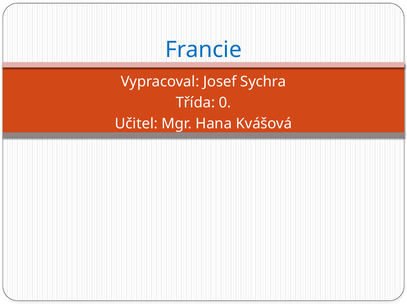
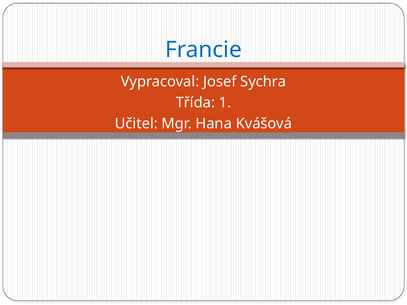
0: 0 -> 1 (225, 103)
